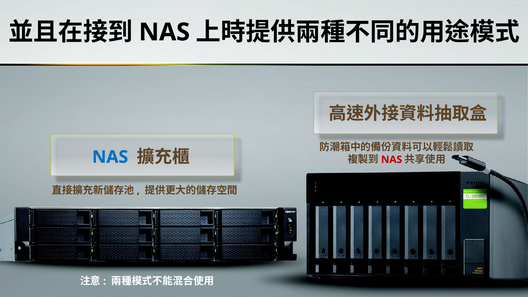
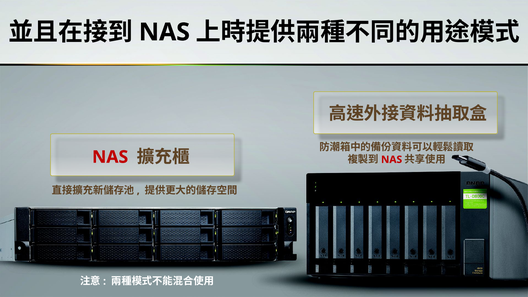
NAS colour: blue -> red (110, 157)
